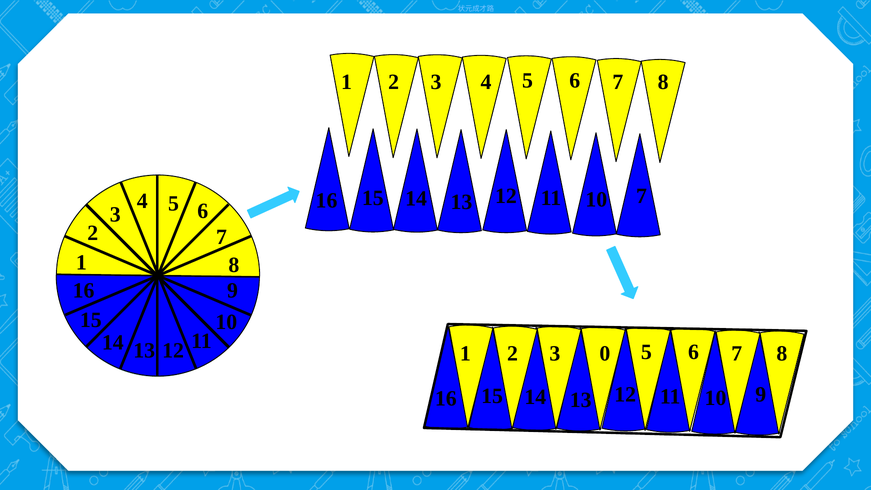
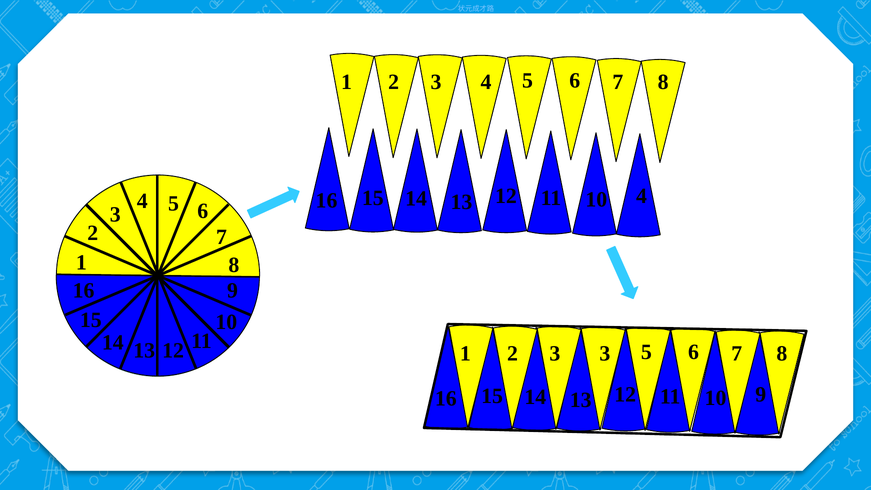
10 7: 7 -> 4 (642, 196)
3 0: 0 -> 3 (605, 354)
